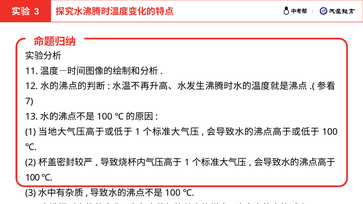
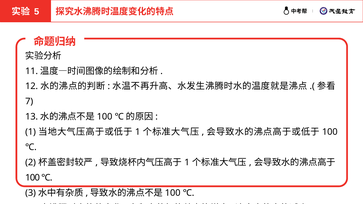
3: 3 -> 5 (37, 12)
